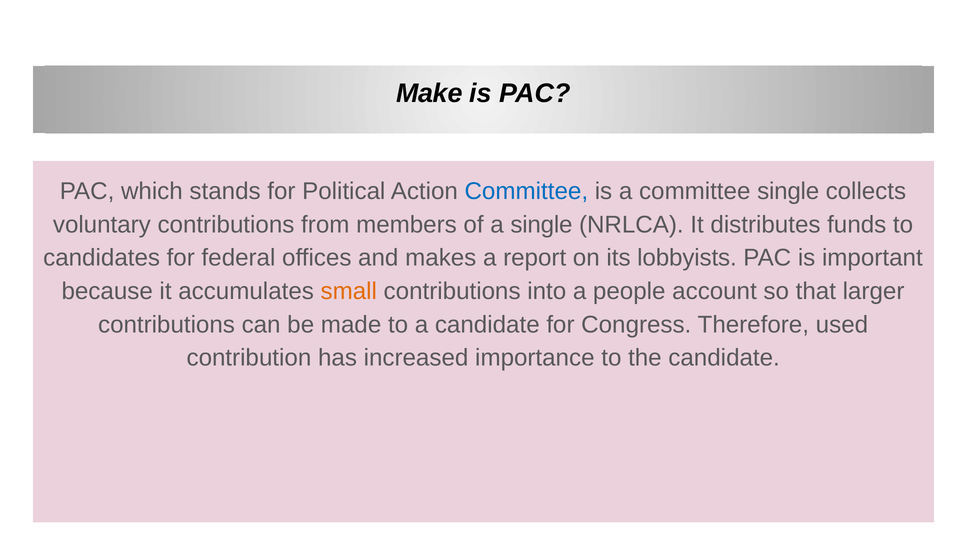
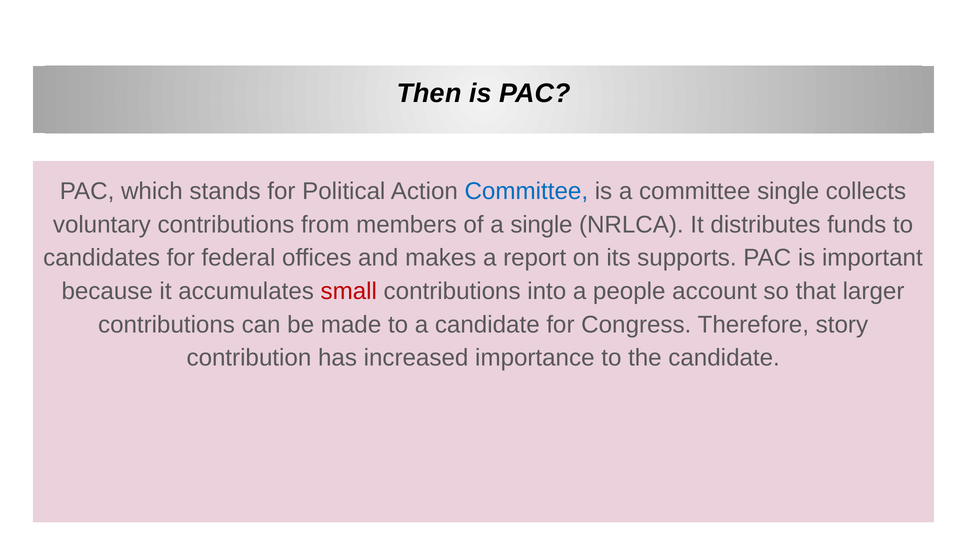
Make: Make -> Then (429, 94)
lobbyists: lobbyists -> supports (687, 258)
small colour: orange -> red (349, 291)
used: used -> story (842, 325)
